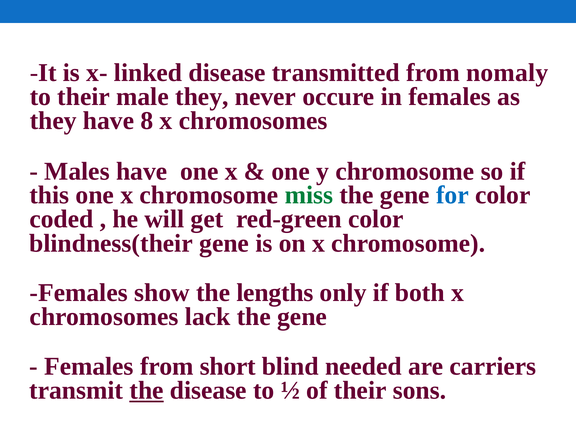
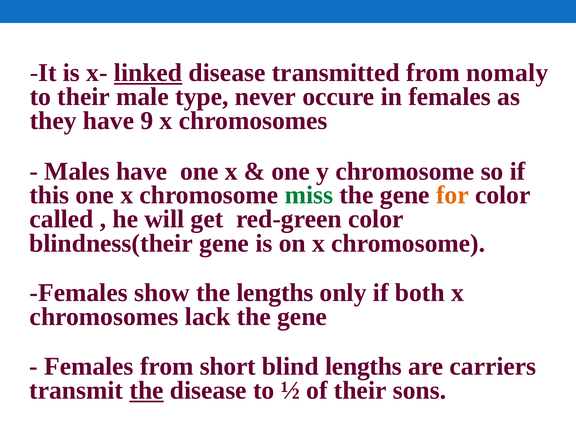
linked underline: none -> present (148, 73)
male they: they -> type (202, 97)
8: 8 -> 9 (147, 121)
for colour: blue -> orange (452, 195)
coded: coded -> called (61, 219)
blind needed: needed -> lengths (363, 366)
